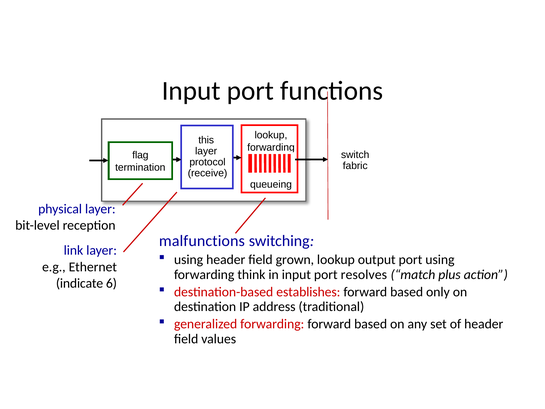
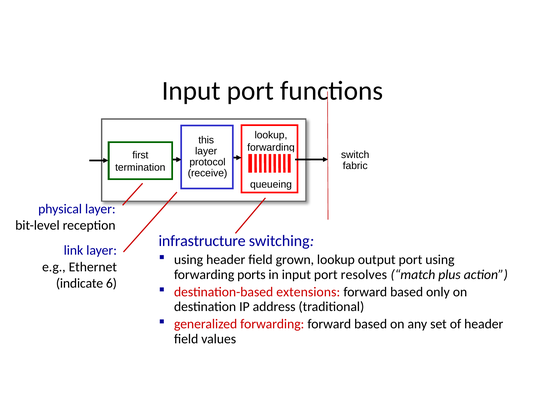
flag: flag -> first (140, 155)
malfunctions: malfunctions -> infrastructure (202, 241)
think: think -> ports (251, 274)
establishes: establishes -> extensions (308, 292)
